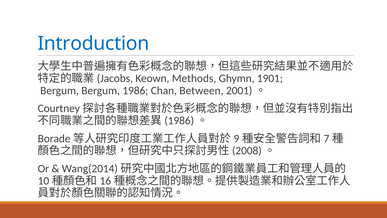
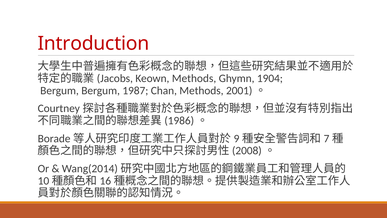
Introduction colour: blue -> red (93, 43)
1901: 1901 -> 1904 (270, 78)
1986: 1986 -> 1987 (135, 90)
Chan Between: Between -> Methods (201, 90)
